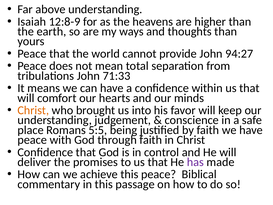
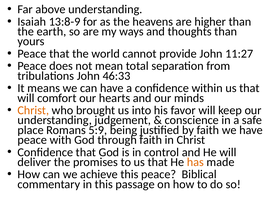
12:8-9: 12:8-9 -> 13:8-9 (65, 22)
94:27: 94:27 -> 11:27 (239, 54)
71:33: 71:33 -> 46:33 (117, 76)
5:5: 5:5 -> 5:9 (98, 130)
has colour: purple -> orange (195, 162)
